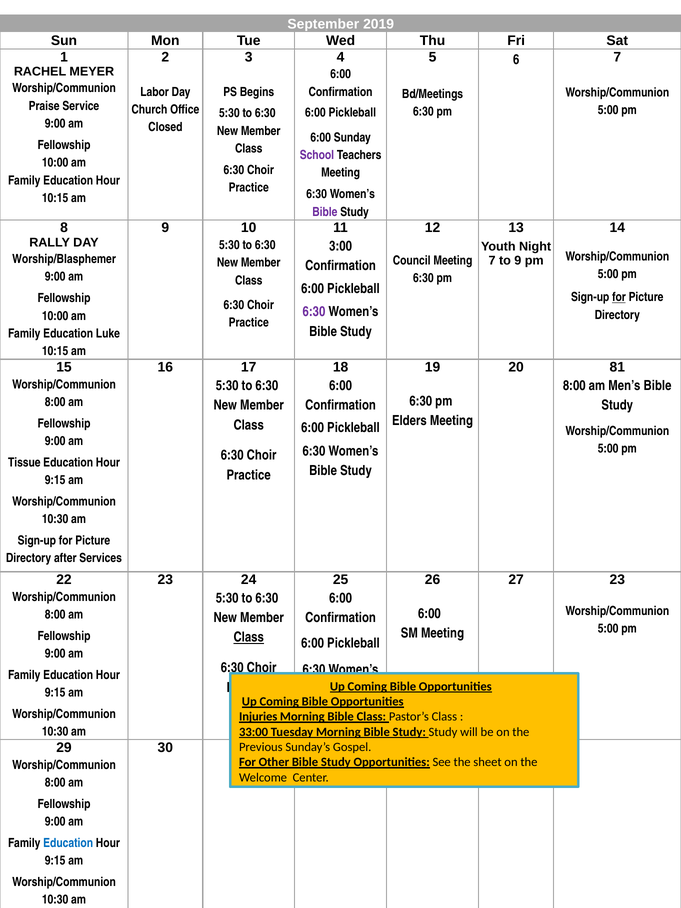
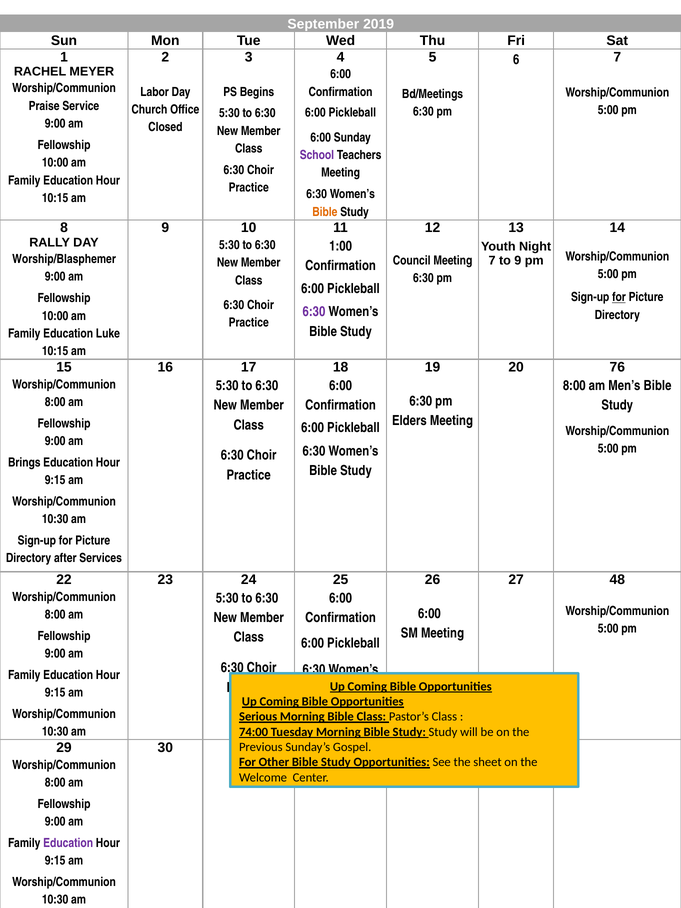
Bible colour: purple -> orange (325, 212)
3:00: 3:00 -> 1:00 (341, 246)
81: 81 -> 76 (617, 367)
Tissue: Tissue -> Brings (24, 462)
27 23: 23 -> 48 (617, 580)
Class underline: present -> none (249, 637)
Injuries: Injuries -> Serious (258, 717)
33:00: 33:00 -> 74:00 (254, 732)
Education colour: blue -> purple (68, 843)
